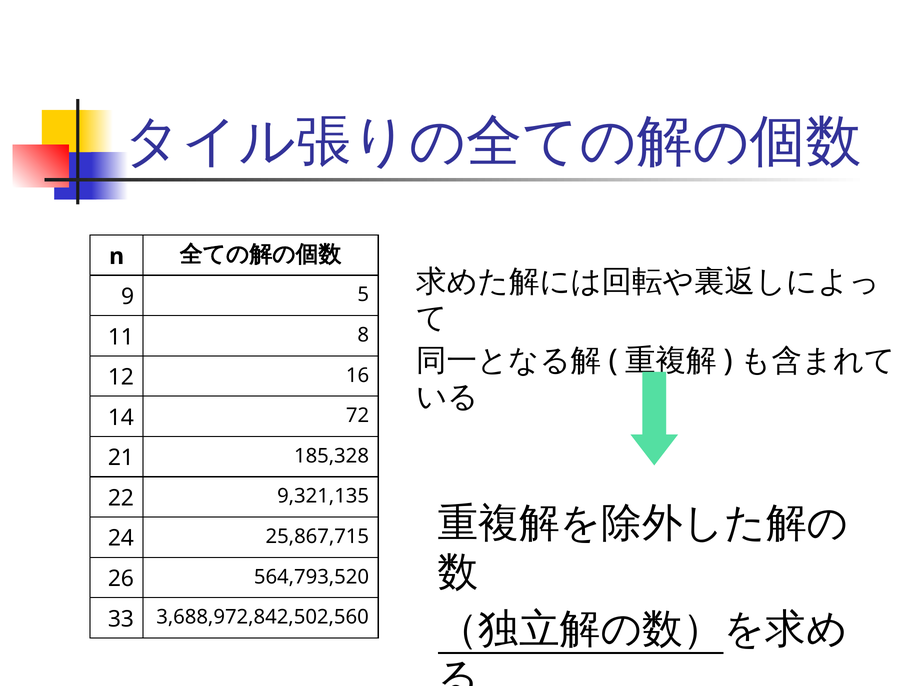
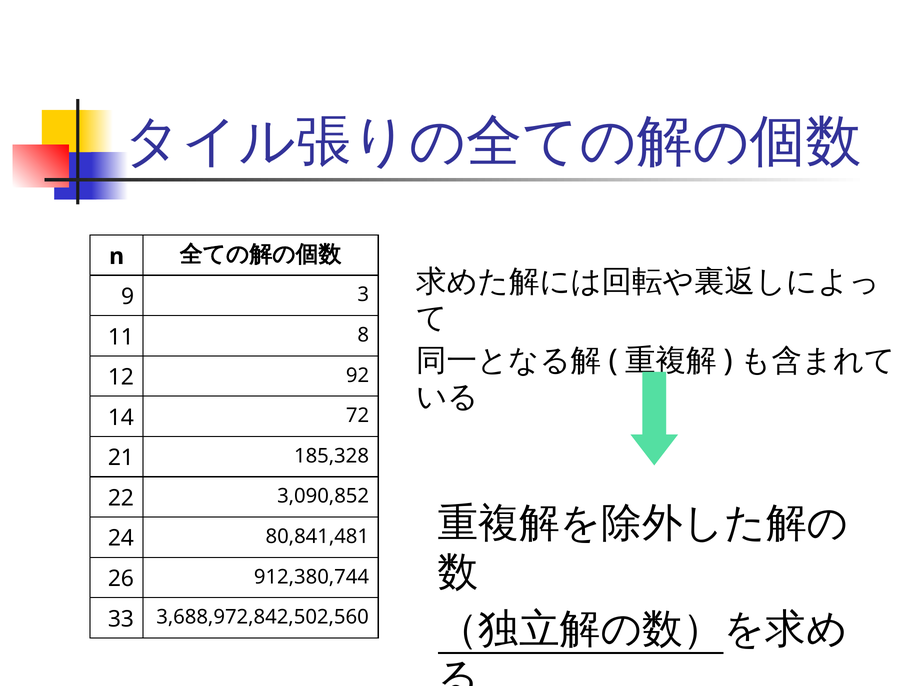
5: 5 -> 3 (363, 295)
16: 16 -> 92 (358, 376)
9,321,135: 9,321,135 -> 3,090,852 (323, 496)
25,867,715: 25,867,715 -> 80,841,481 (317, 537)
564,793,520: 564,793,520 -> 912,380,744 (311, 577)
